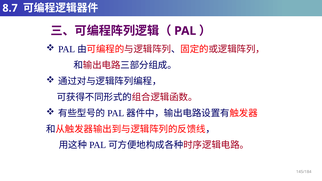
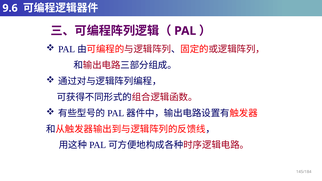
8.7: 8.7 -> 9.6 (10, 8)
